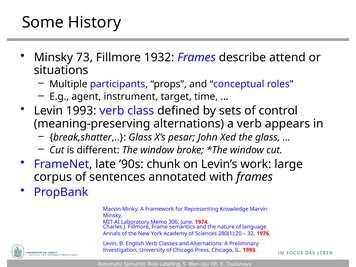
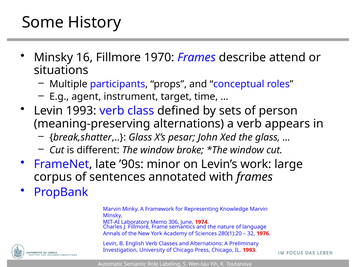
73: 73 -> 16 (84, 58)
1932: 1932 -> 1970 (159, 58)
control: control -> person (278, 111)
chunk: chunk -> minor (163, 164)
